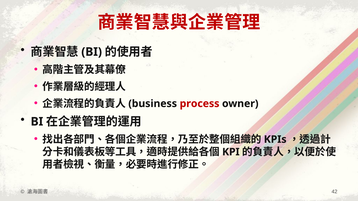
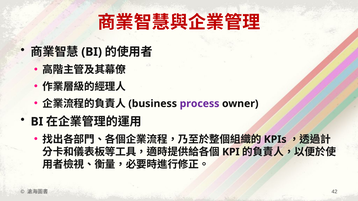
process colour: red -> purple (200, 104)
